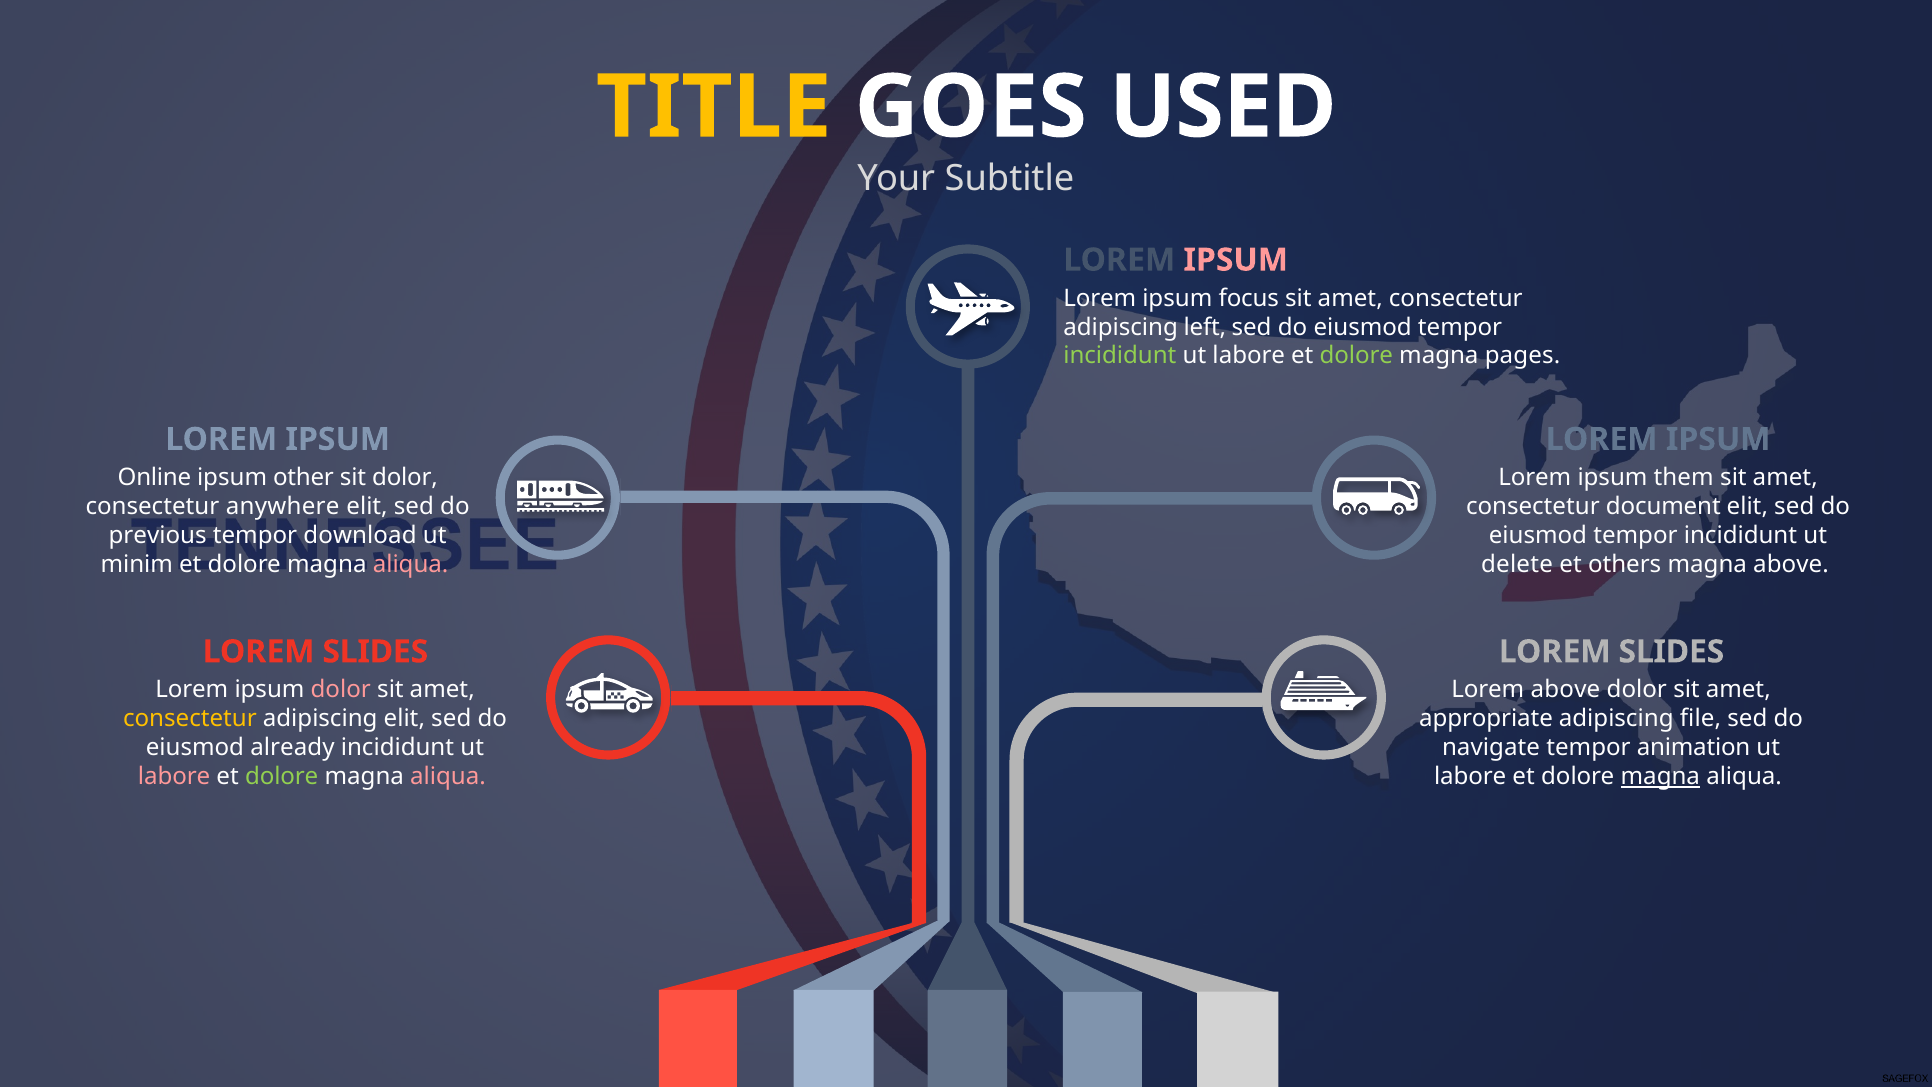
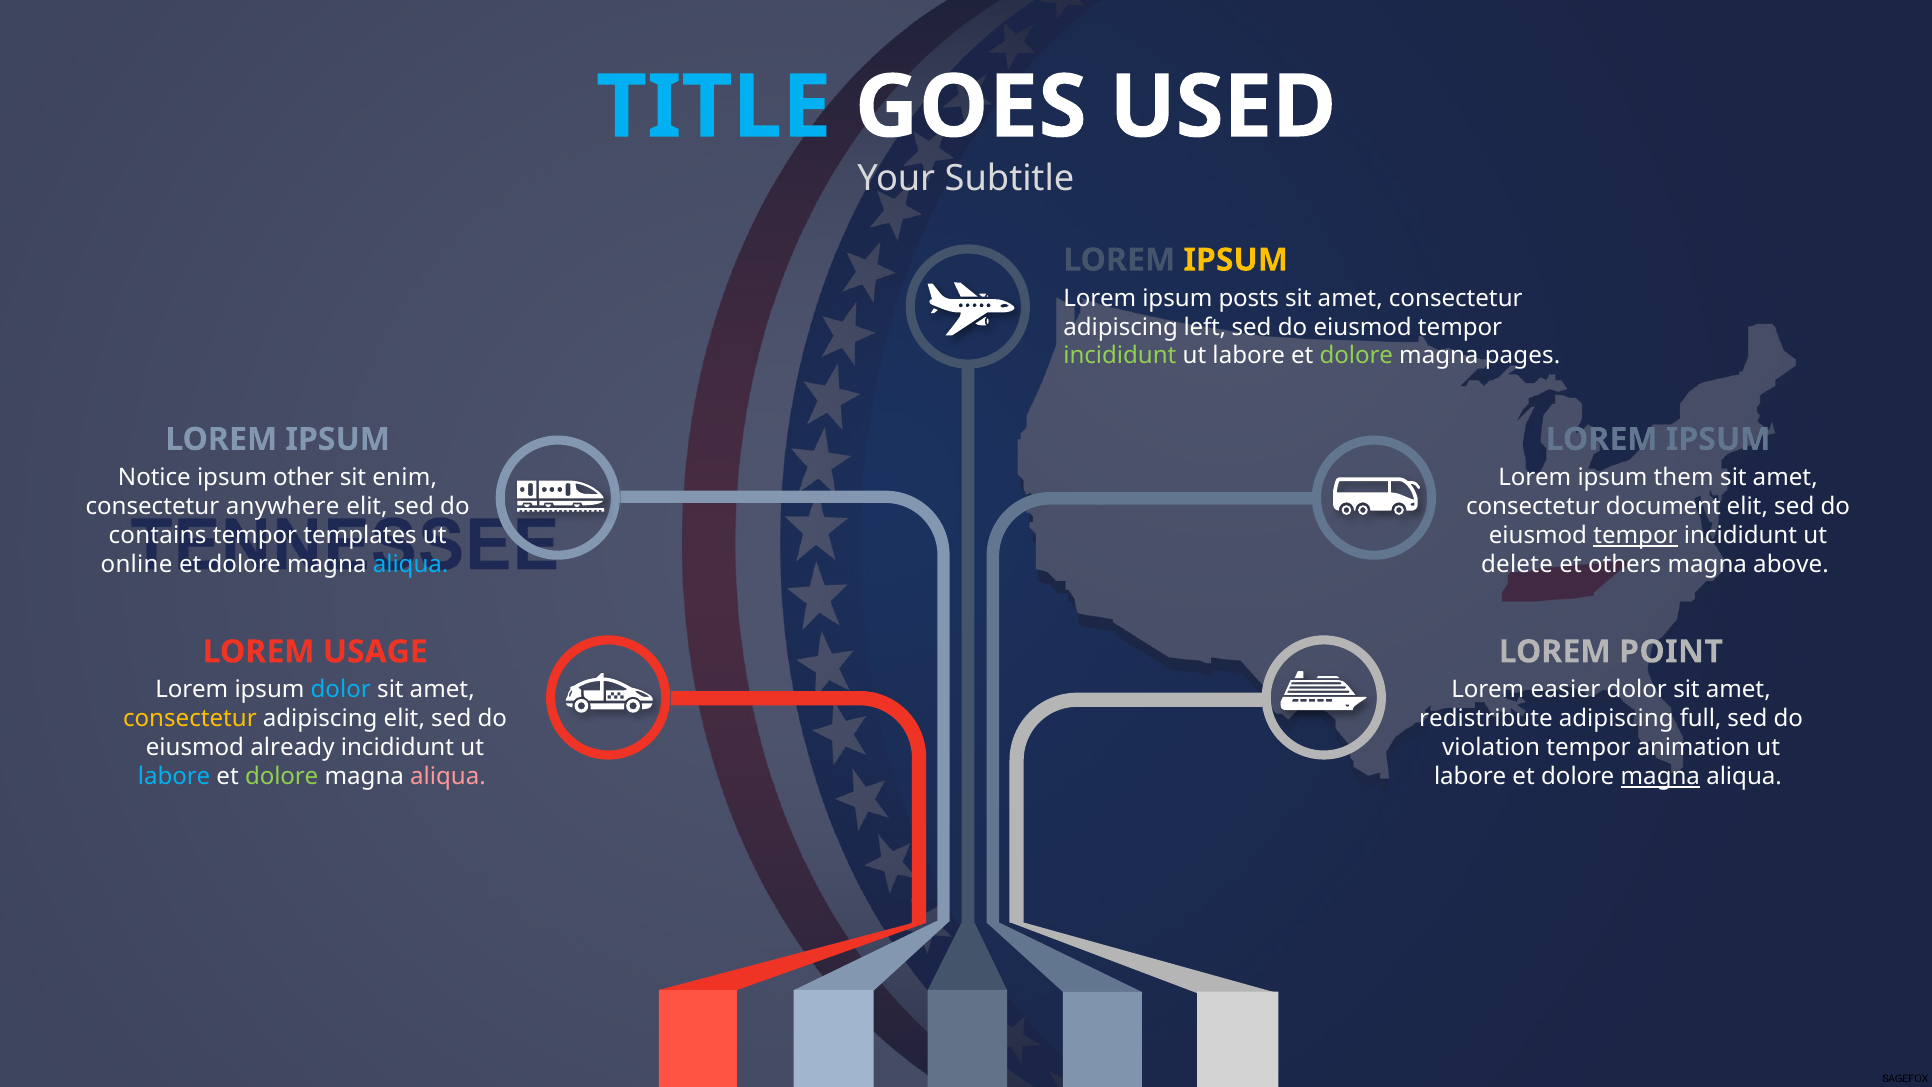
TITLE colour: yellow -> light blue (714, 107)
IPSUM colour: pink -> yellow (1236, 260)
focus: focus -> posts (1249, 298)
Online: Online -> Notice (154, 477)
sit dolor: dolor -> enim (405, 477)
previous: previous -> contains (157, 535)
download: download -> templates (360, 535)
tempor underline: none -> present (1635, 535)
minim: minim -> online (137, 564)
aliqua colour: pink -> light blue (411, 564)
SLIDES: SLIDES -> USAGE (375, 652)
SLIDES: SLIDES -> POINT (1671, 652)
dolor colour: pink -> light blue (341, 690)
Lorem above: above -> easier (1565, 690)
appropriate: appropriate -> redistribute (1486, 719)
file: file -> full (1701, 719)
navigate: navigate -> violation (1491, 748)
labore colour: pink -> light blue (174, 777)
